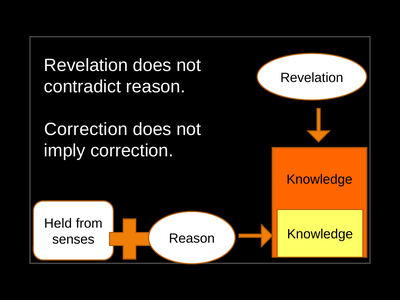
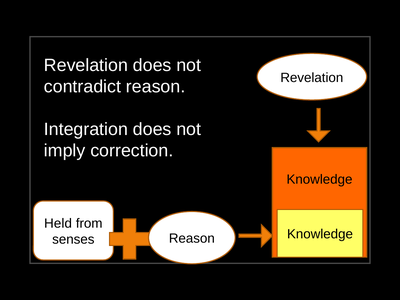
Correction: Correction -> Integration (86, 129)
